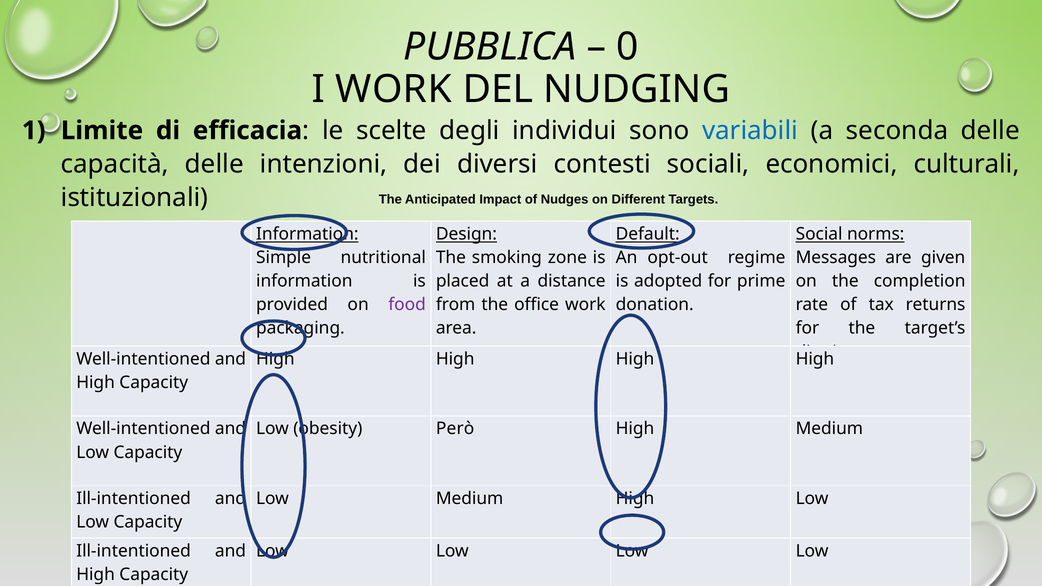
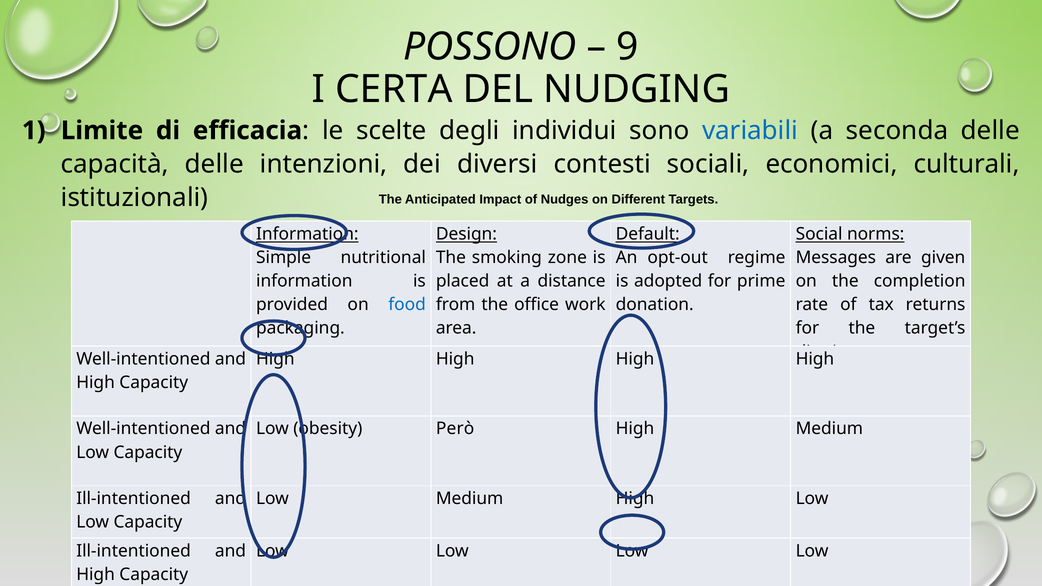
PUBBLICA: PUBBLICA -> POSSONO (490, 47)
0: 0 -> 9 (628, 47)
I WORK: WORK -> CERTA (394, 89)
food colour: purple -> blue (407, 305)
